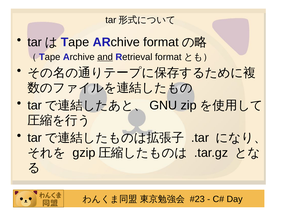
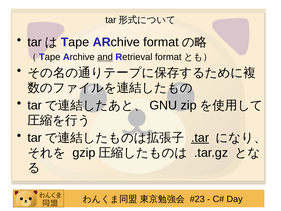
.tar underline: none -> present (200, 138)
